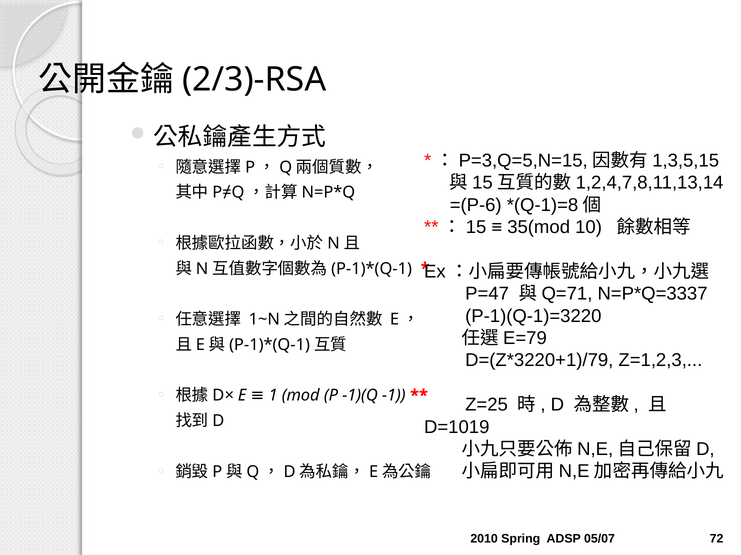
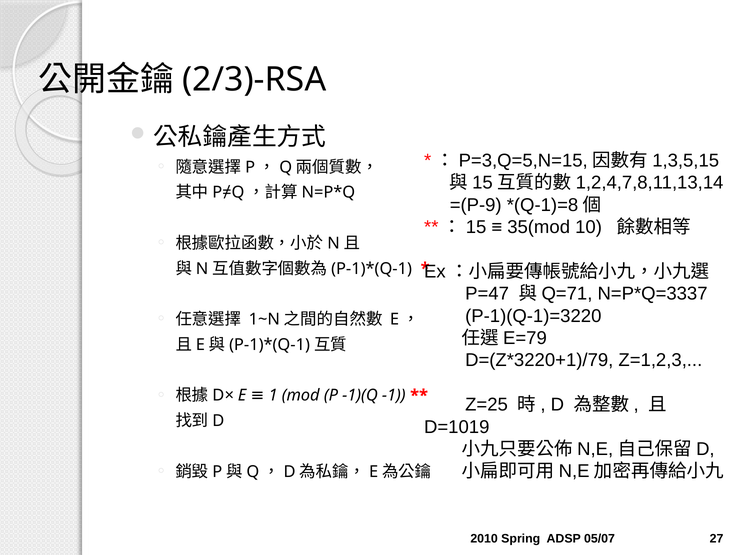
=(P-6: =(P-6 -> =(P-9 (476, 205)
72: 72 -> 27 (717, 539)
